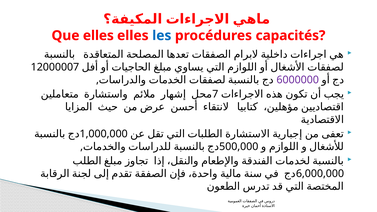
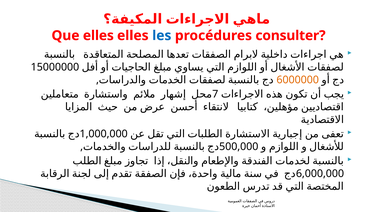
capacités: capacités -> consulter (291, 36)
12000007: 12000007 -> 15000000 (55, 67)
6000000 colour: purple -> orange (298, 80)
